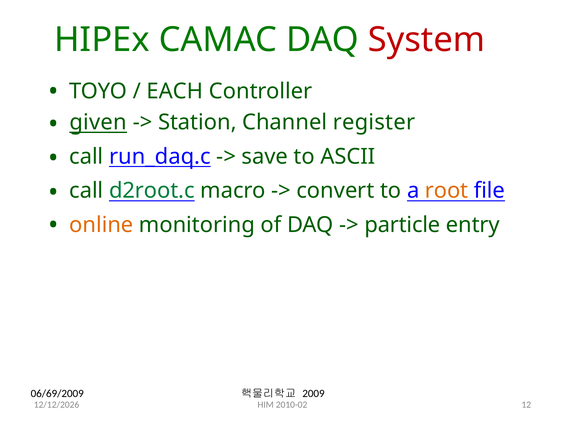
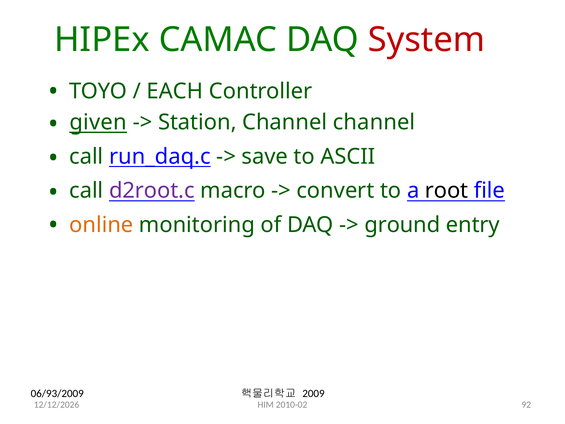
Channel register: register -> channel (374, 122)
d2root.c colour: green -> purple (152, 191)
root colour: orange -> black (447, 191)
particle: particle -> ground (402, 225)
06/69/2009: 06/69/2009 -> 06/93/2009 (57, 393)
12: 12 -> 92 (526, 405)
